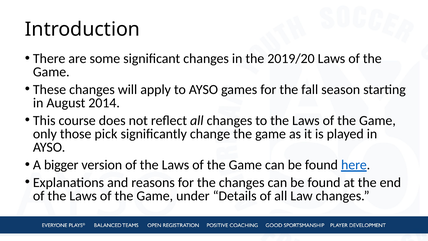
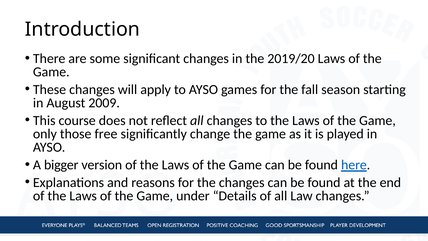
2014: 2014 -> 2009 (104, 103)
pick: pick -> free (106, 134)
